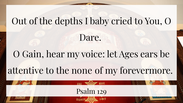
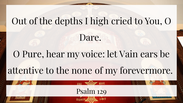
baby: baby -> high (99, 21)
Gain: Gain -> Pure (33, 54)
Ages: Ages -> Vain (129, 54)
